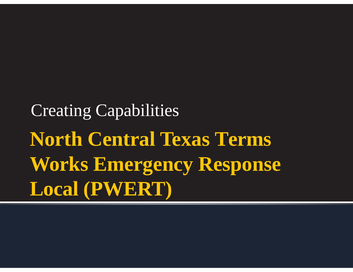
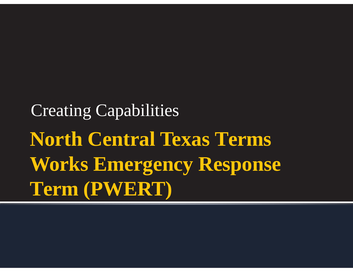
Local: Local -> Term (54, 189)
